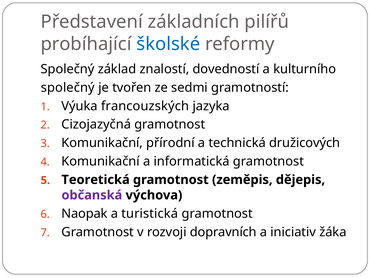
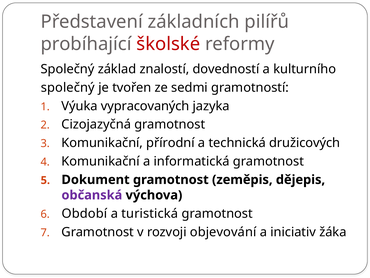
školské colour: blue -> red (168, 44)
francouzských: francouzských -> vypracovaných (145, 106)
Teoretická: Teoretická -> Dokument (96, 179)
Naopak: Naopak -> Období (84, 213)
dopravních: dopravních -> objevování (223, 232)
